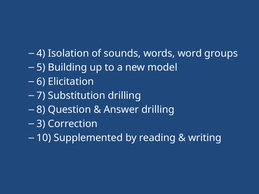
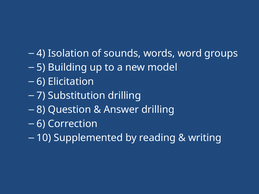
3: 3 -> 6 (41, 124)
